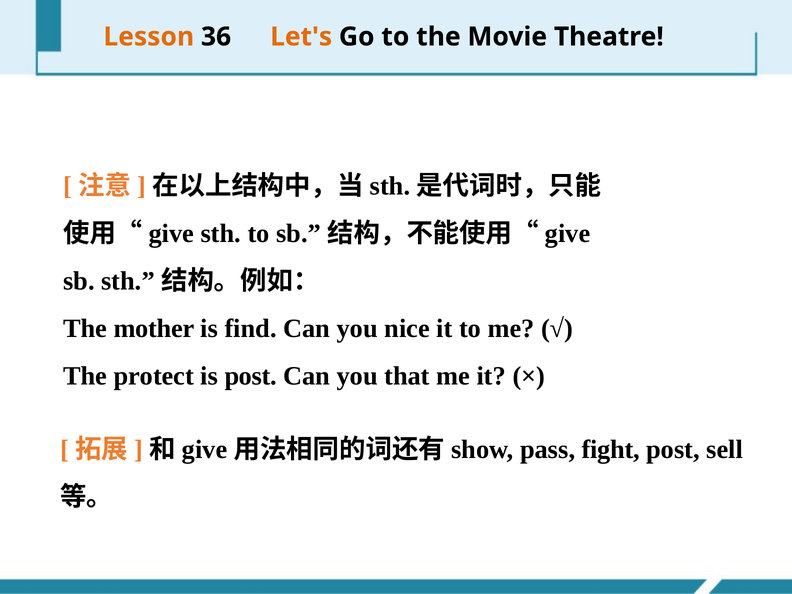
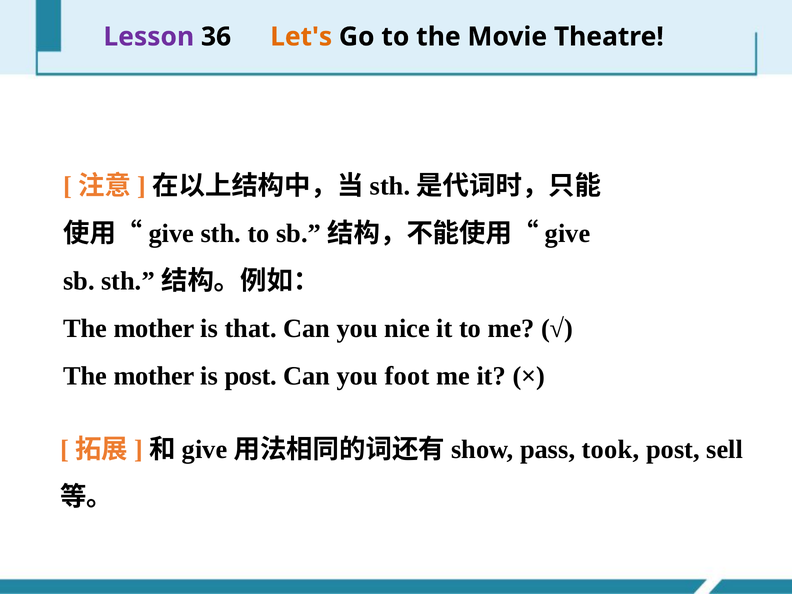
Lesson colour: orange -> purple (149, 37)
find: find -> that (251, 328)
protect: protect -> mother (154, 376)
that: that -> foot (407, 376)
fight: fight -> took (611, 450)
